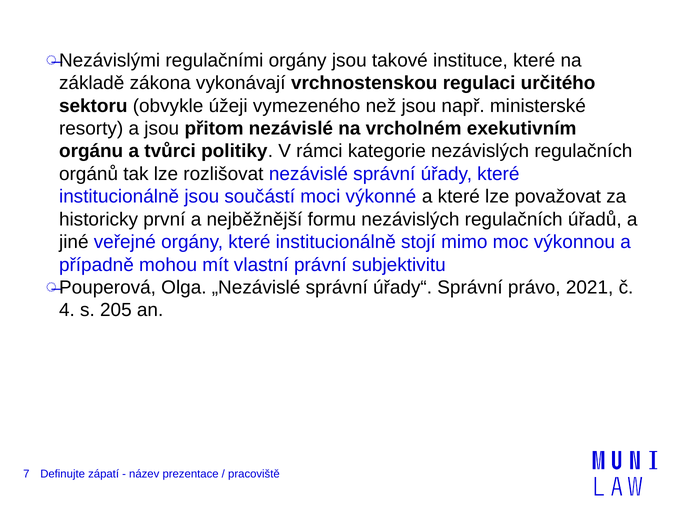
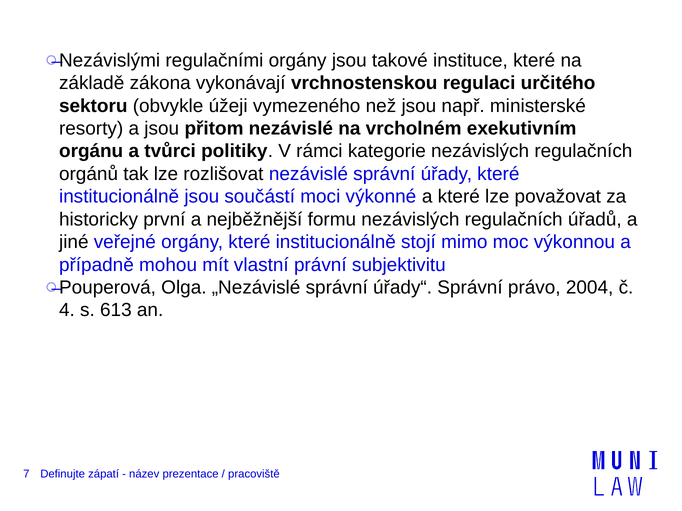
2021: 2021 -> 2004 (590, 288)
205: 205 -> 613 (116, 311)
